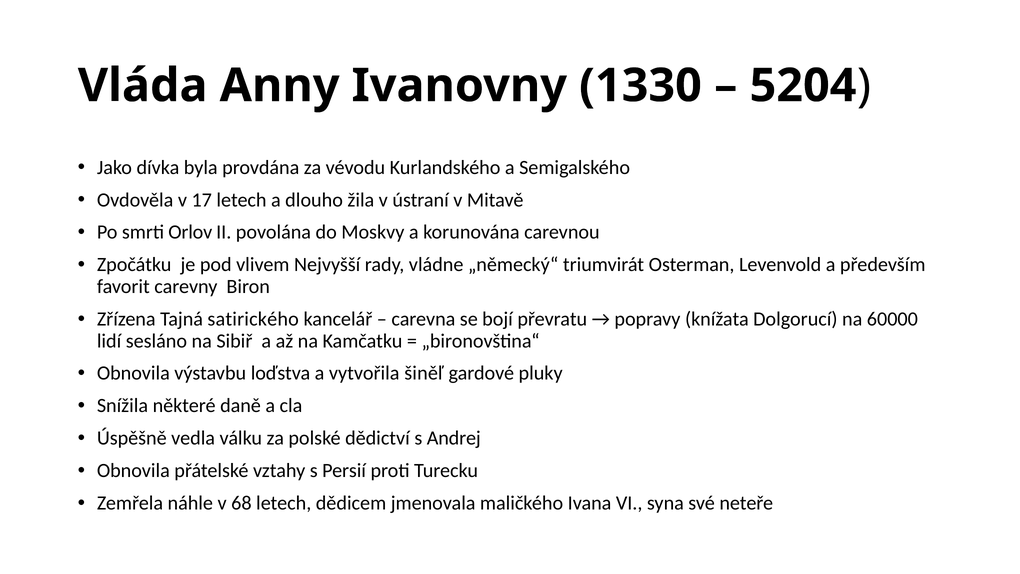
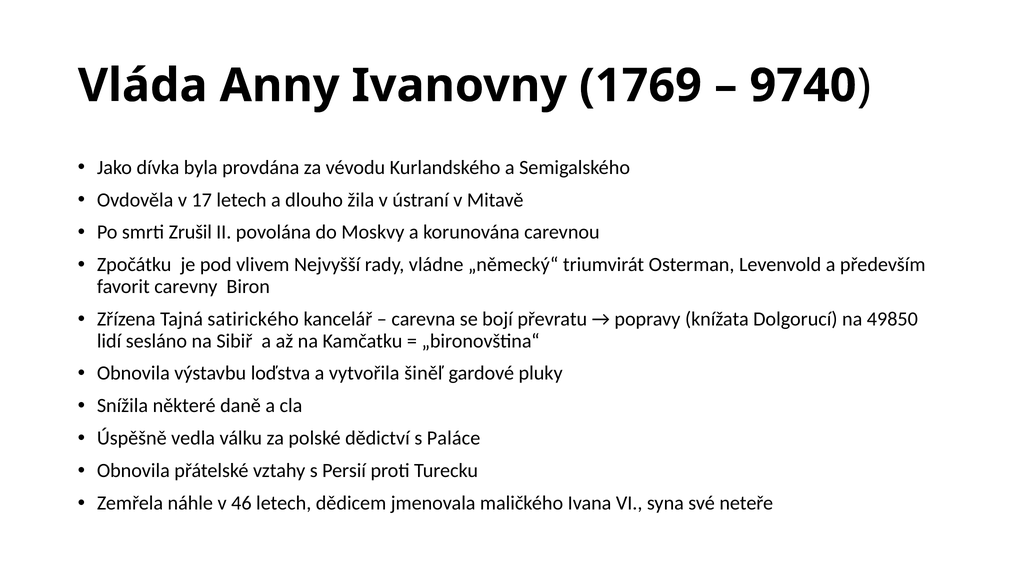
1330: 1330 -> 1769 (640, 86)
5204: 5204 -> 9740 (803, 86)
Orlov: Orlov -> Zrušil (190, 232)
60000: 60000 -> 49850 (892, 319)
Andrej: Andrej -> Paláce (454, 438)
68: 68 -> 46 (241, 503)
